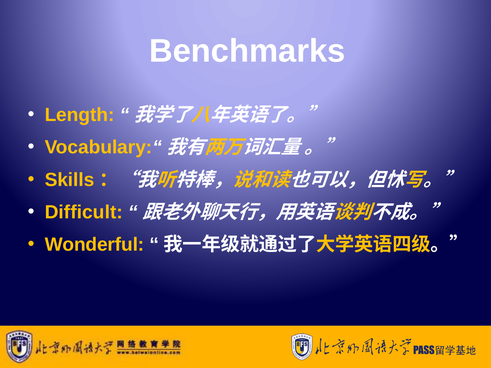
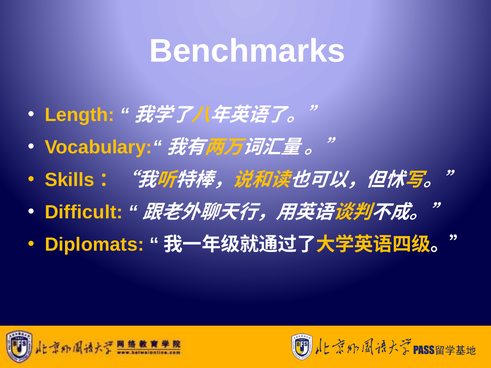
Wonderful: Wonderful -> Diplomats (94, 245)
